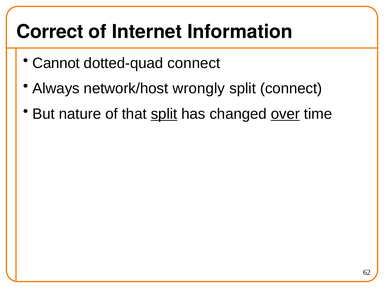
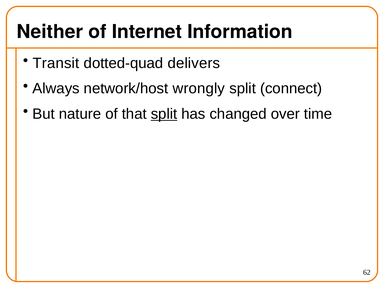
Correct: Correct -> Neither (50, 32)
Cannot: Cannot -> Transit (56, 63)
dotted-quad connect: connect -> delivers (194, 63)
over underline: present -> none (285, 114)
